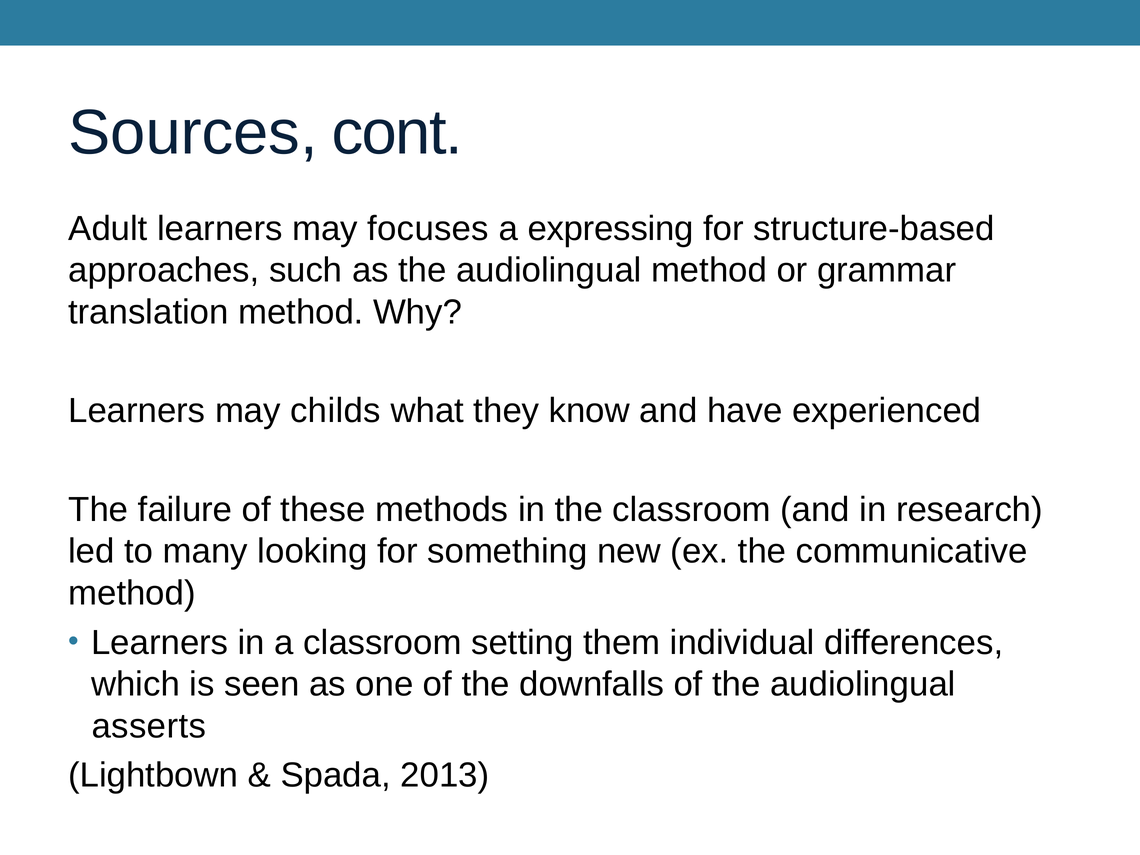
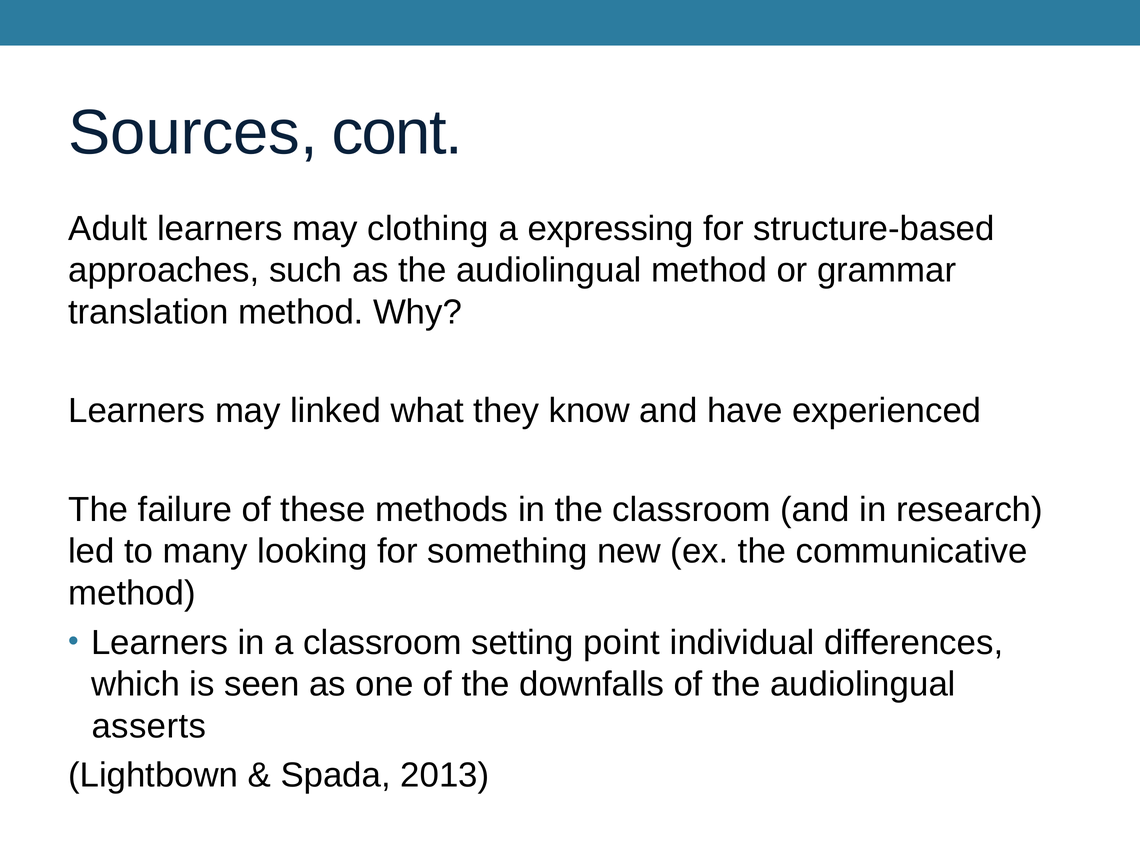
focuses: focuses -> clothing (428, 229)
childs: childs -> linked (336, 411)
them: them -> point (622, 643)
